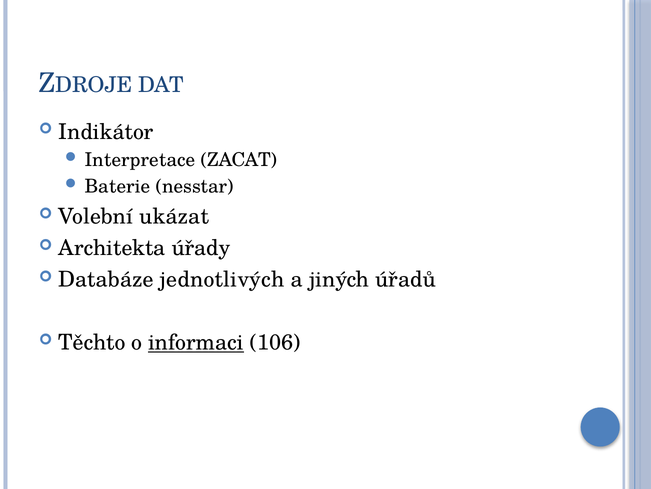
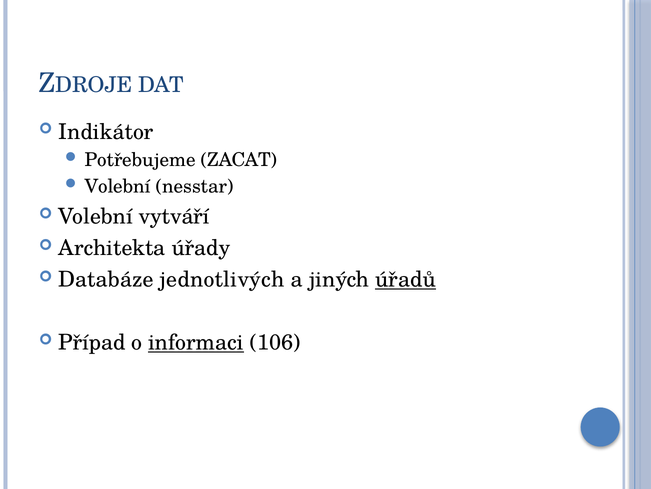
Interpretace: Interpretace -> Potřebujeme (140, 160)
Baterie: Baterie -> Volební (118, 186)
ukázat: ukázat -> vytváří (174, 216)
úřadů underline: none -> present (406, 279)
Těchto: Těchto -> Případ (92, 342)
